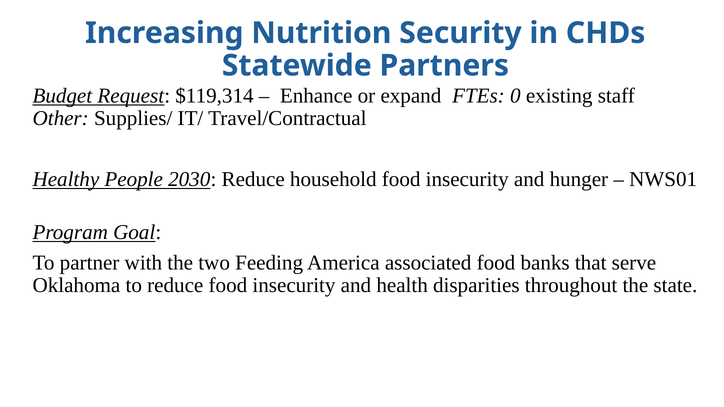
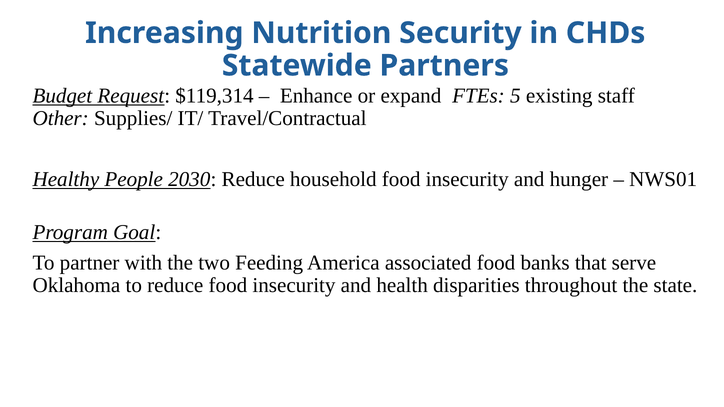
0: 0 -> 5 (515, 96)
